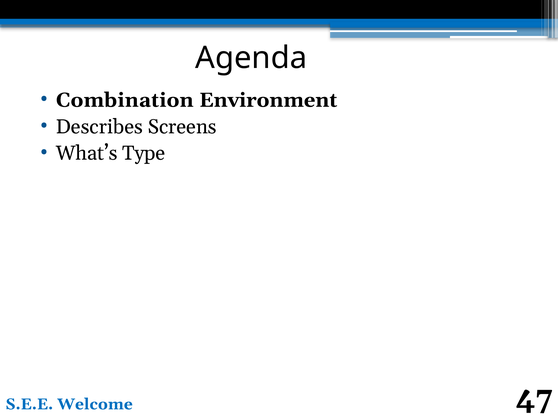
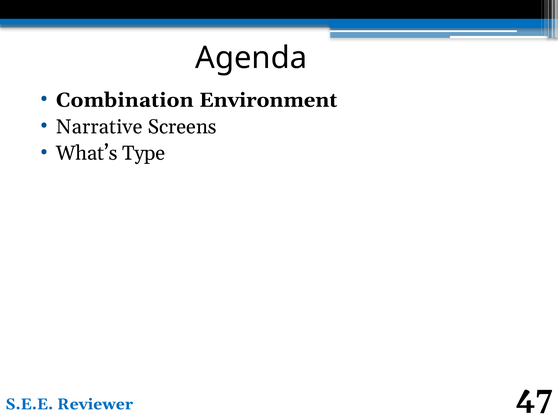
Describes: Describes -> Narrative (99, 127)
Welcome: Welcome -> Reviewer (95, 404)
